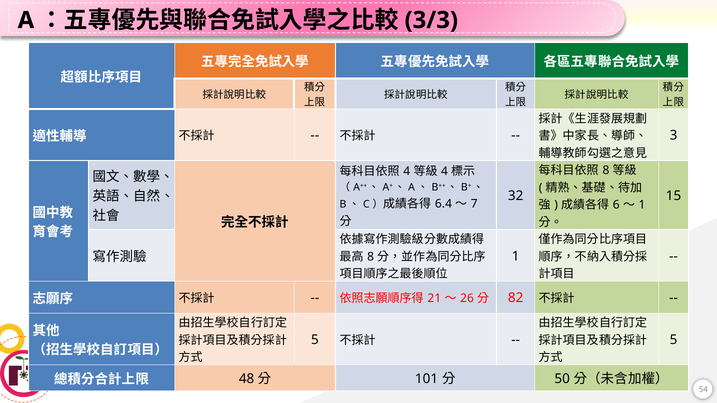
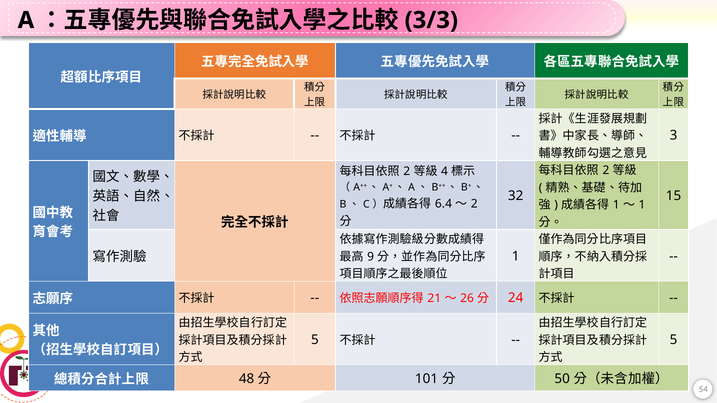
8: 8 -> 2 (606, 170)
4: 4 -> 2 (407, 172)
6: 6 -> 1 (616, 205)
7: 7 -> 2 (474, 204)
8: 8 -> 9 (371, 257)
82: 82 -> 24 (516, 298)
